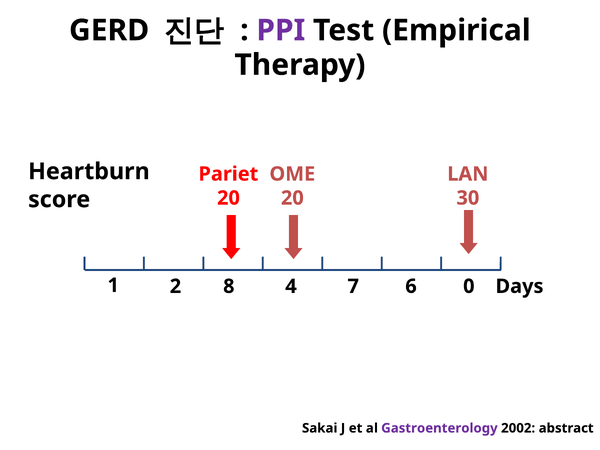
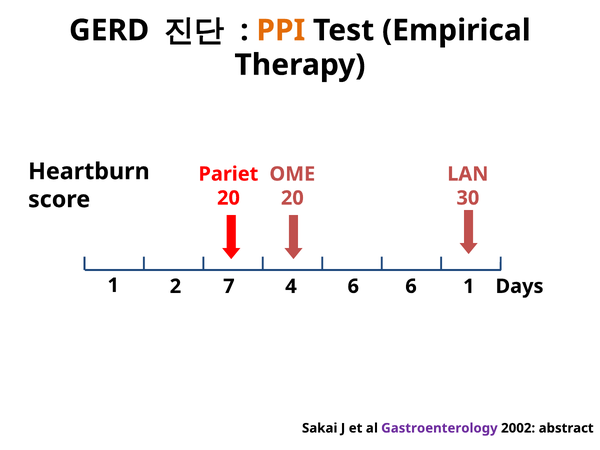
PPI colour: purple -> orange (281, 30)
8: 8 -> 7 (229, 286)
4 7: 7 -> 6 (353, 286)
6 0: 0 -> 1 (469, 286)
